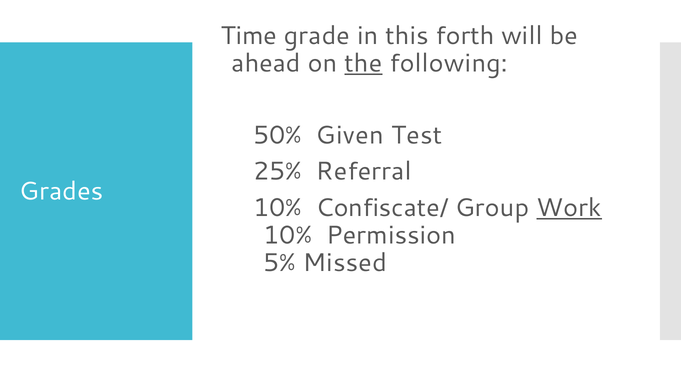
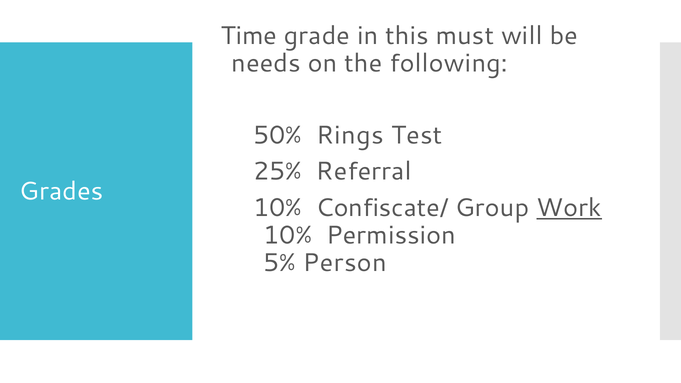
forth: forth -> must (465, 36)
ahead: ahead -> needs (266, 63)
the underline: present -> none (363, 63)
Given: Given -> Rings (350, 135)
Missed: Missed -> Person (345, 263)
